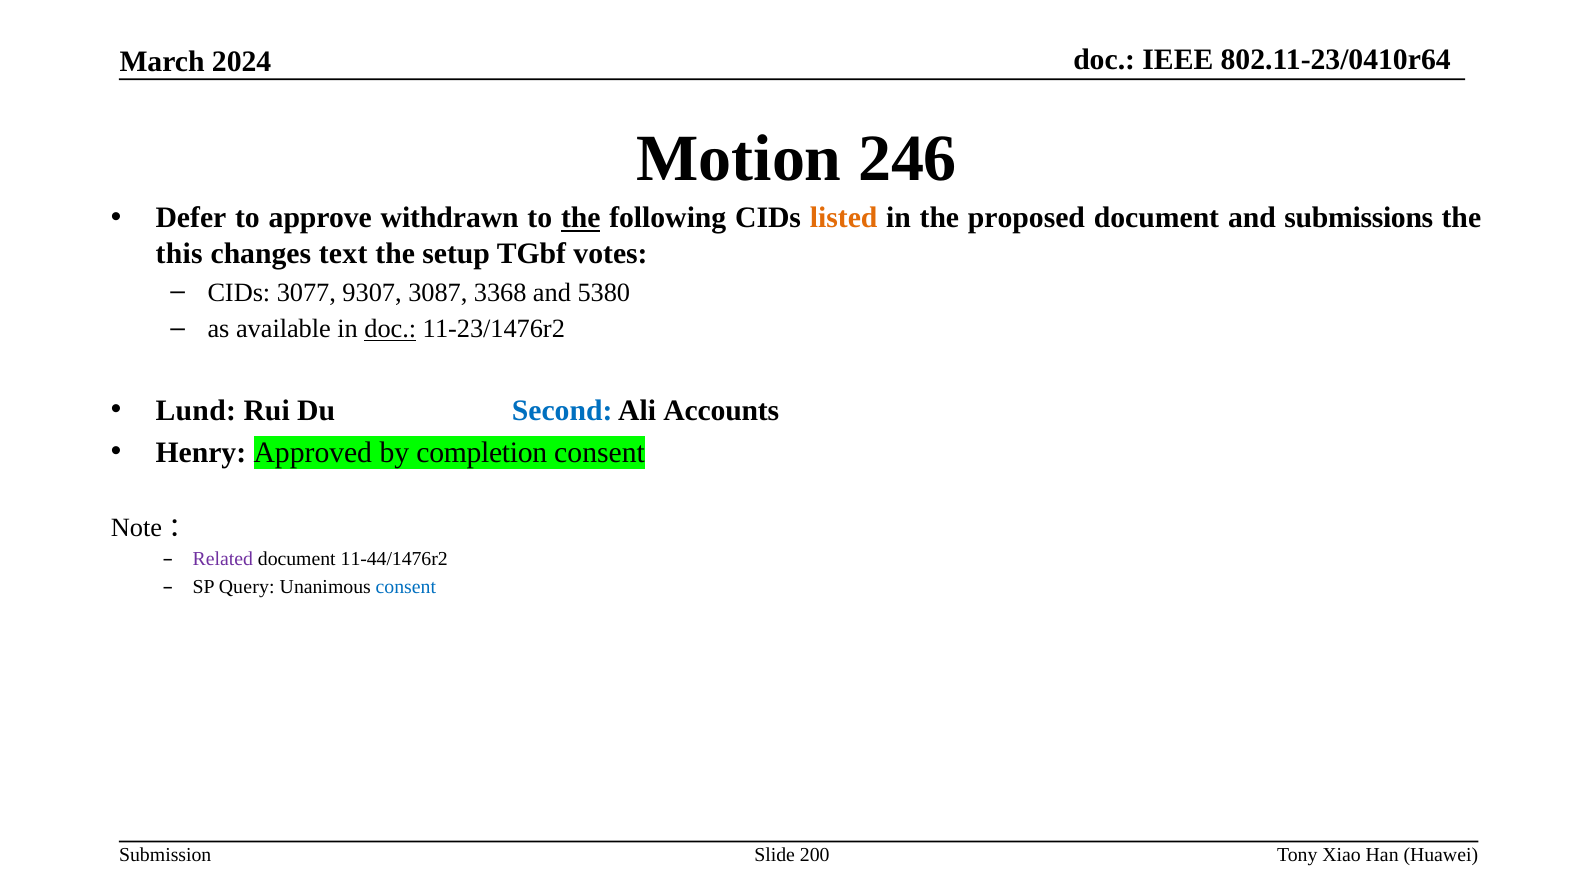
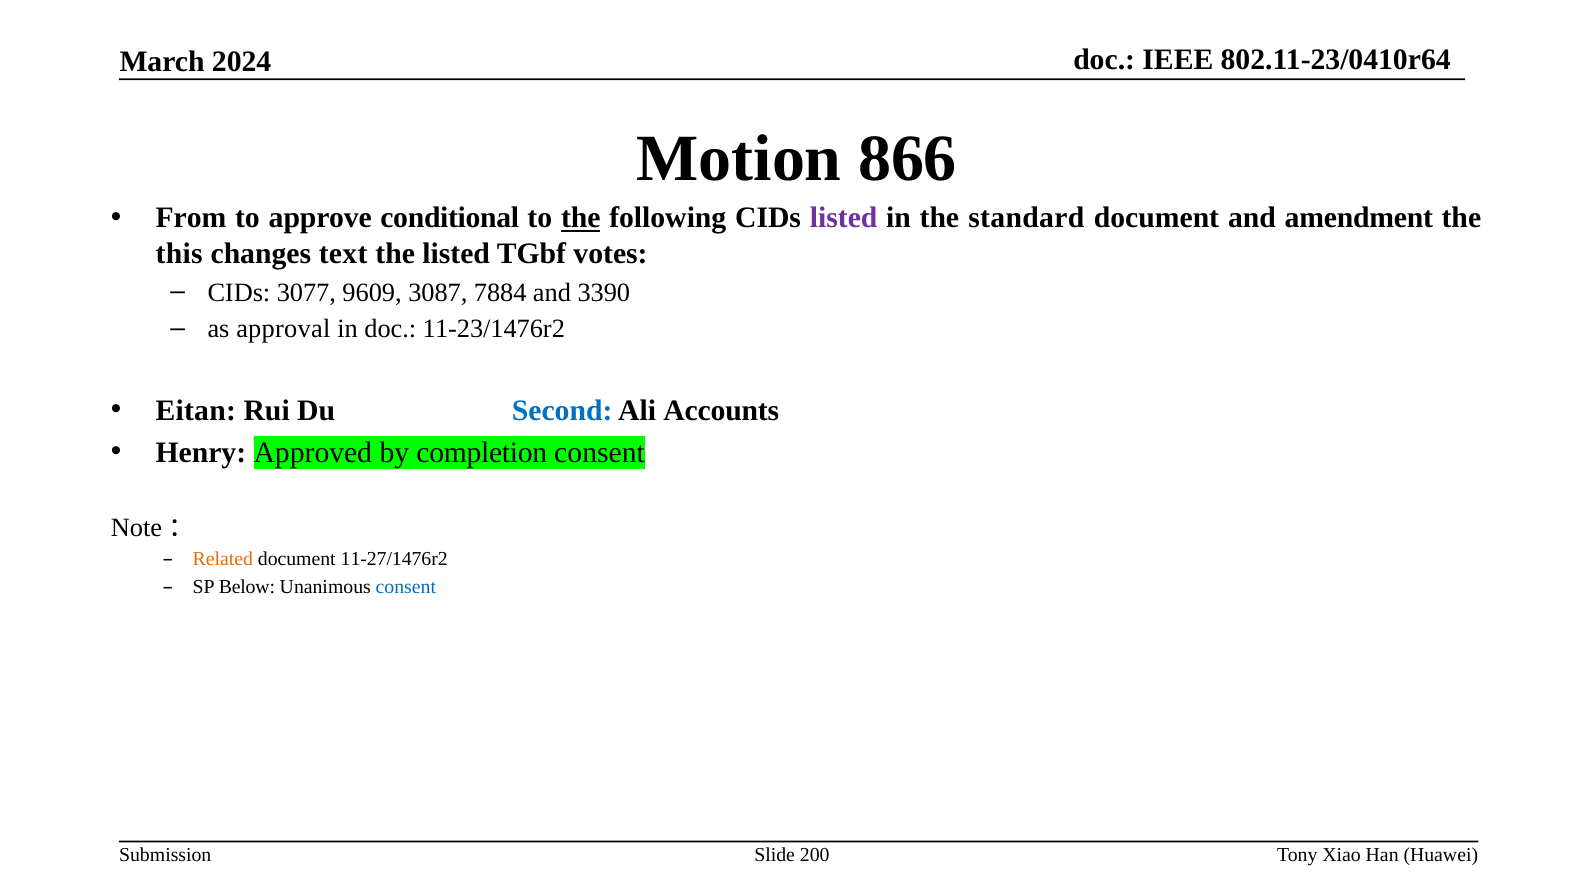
246: 246 -> 866 (908, 159)
Defer: Defer -> From (191, 218)
withdrawn: withdrawn -> conditional (450, 218)
listed colour: orange -> purple (844, 218)
proposed: proposed -> standard (1026, 218)
submissions: submissions -> amendment (1359, 218)
the setup: setup -> listed (456, 254)
9307: 9307 -> 9609 (372, 292)
3368: 3368 -> 7884 (500, 292)
5380: 5380 -> 3390 (604, 292)
available: available -> approval (283, 329)
doc underline: present -> none (390, 329)
Lund: Lund -> Eitan (196, 411)
Related colour: purple -> orange (223, 559)
11-44/1476r2: 11-44/1476r2 -> 11-27/1476r2 (394, 559)
Query: Query -> Below (247, 587)
